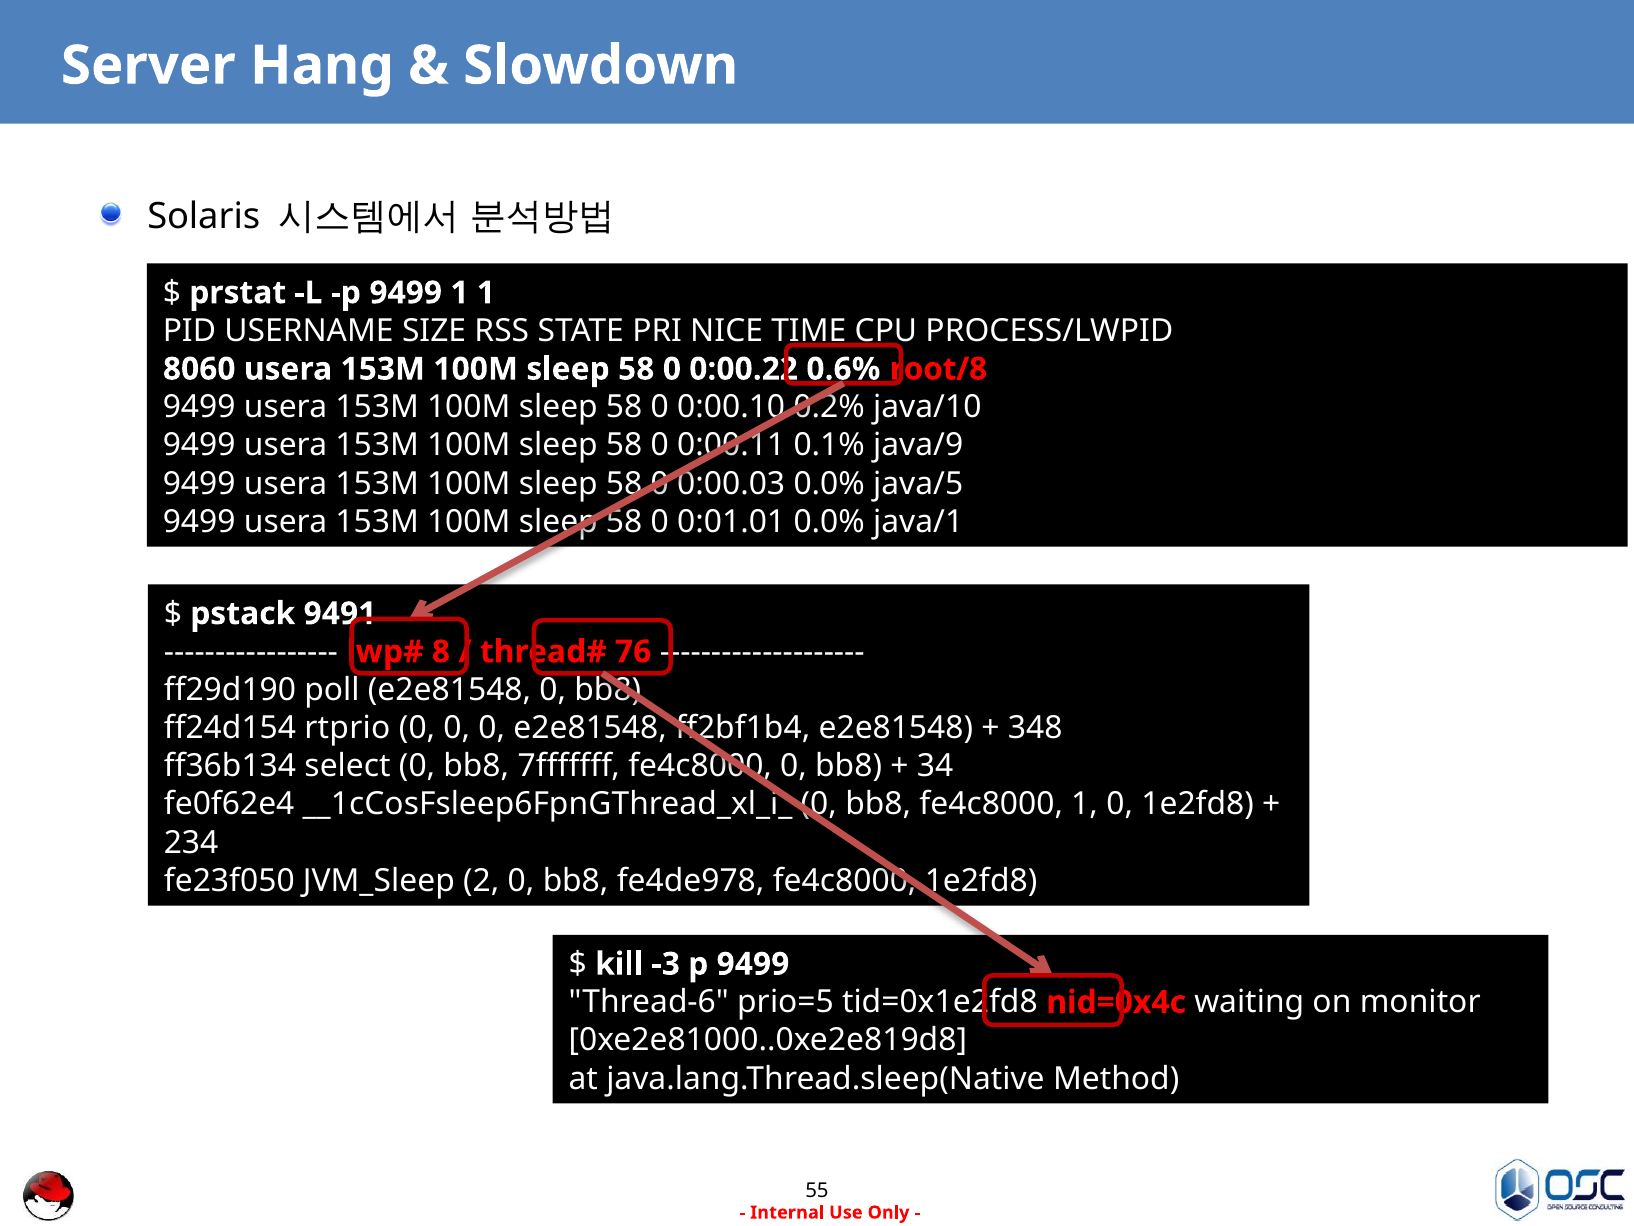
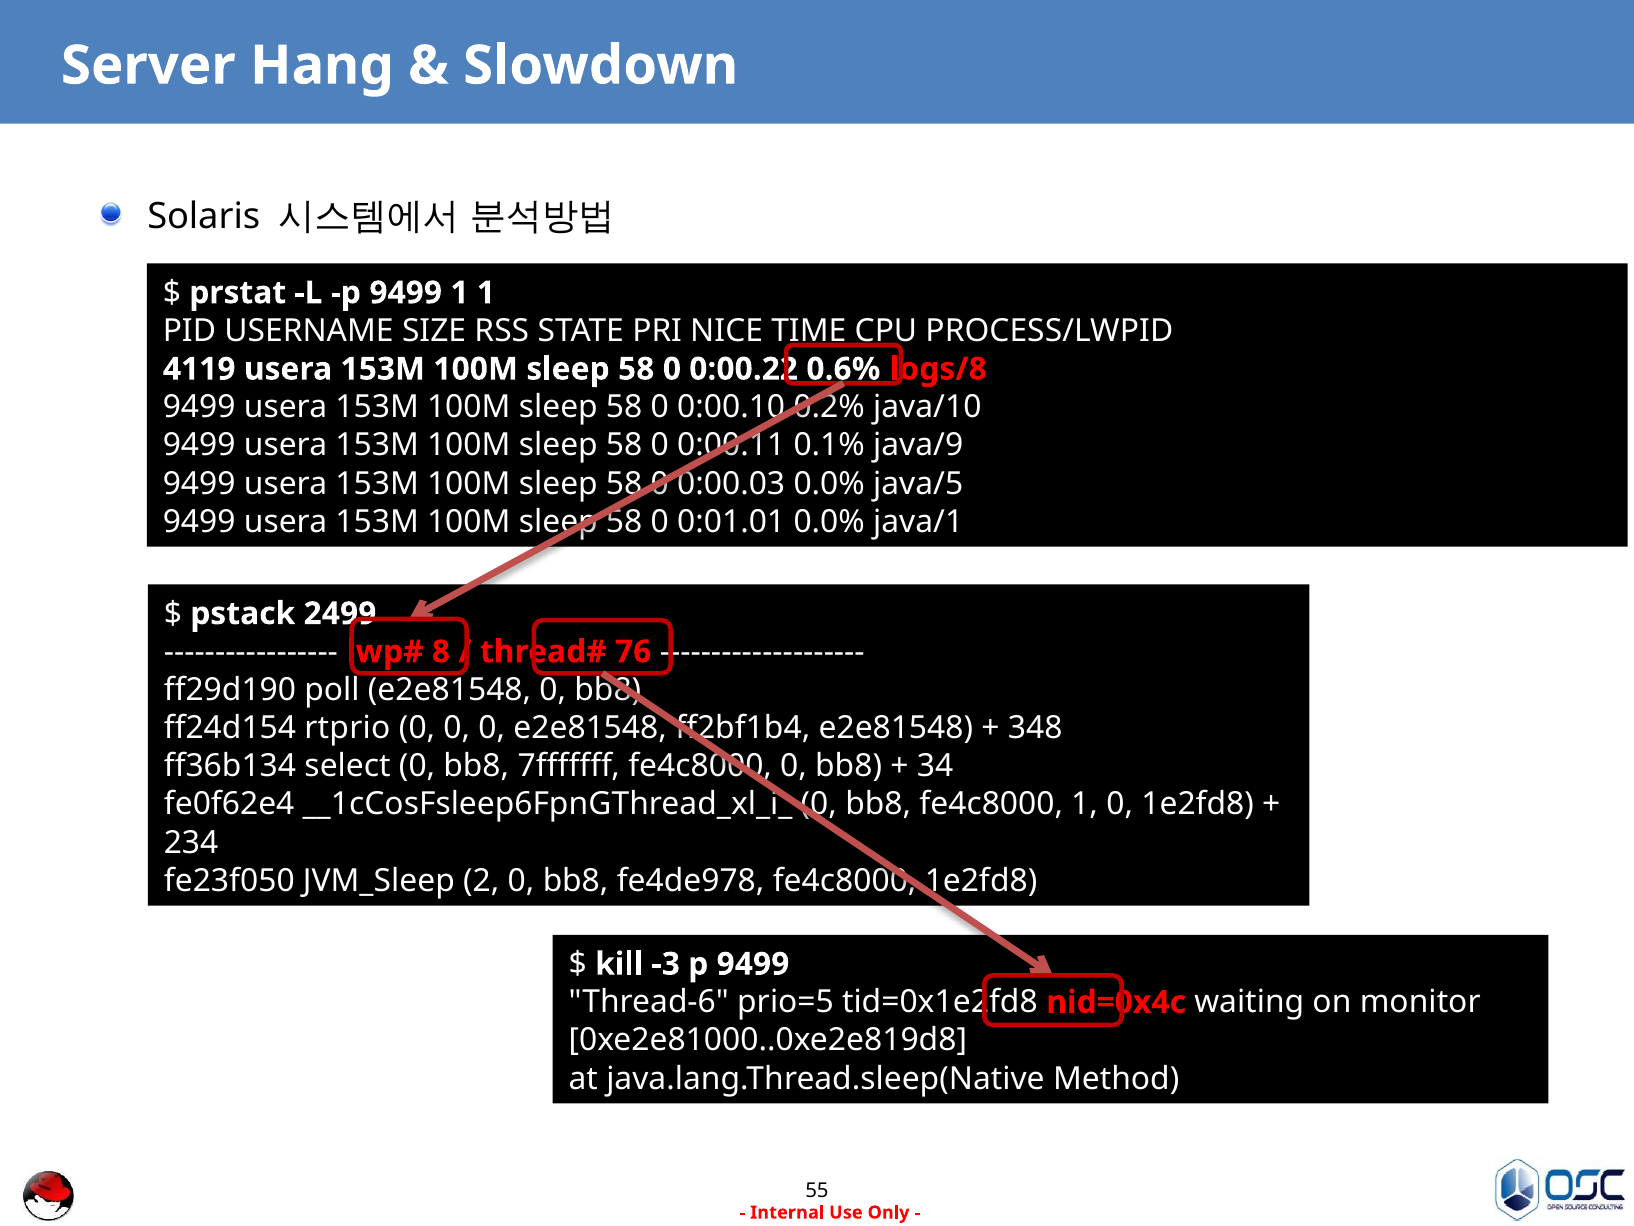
8060: 8060 -> 4119 (199, 369)
root/8: root/8 -> logs/8 (938, 369)
9491: 9491 -> 2499 (340, 613)
